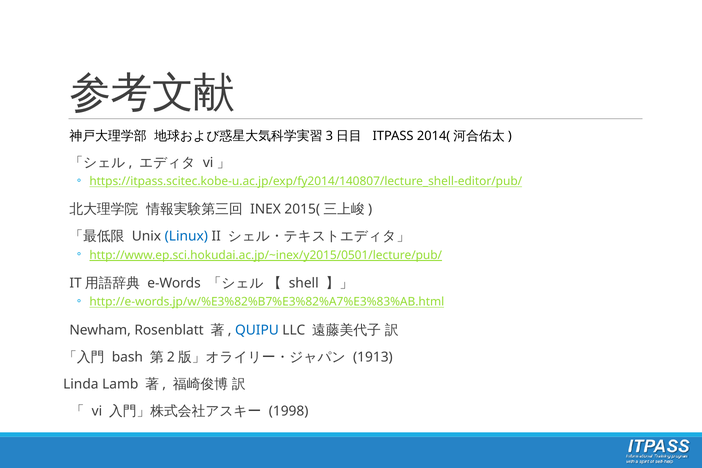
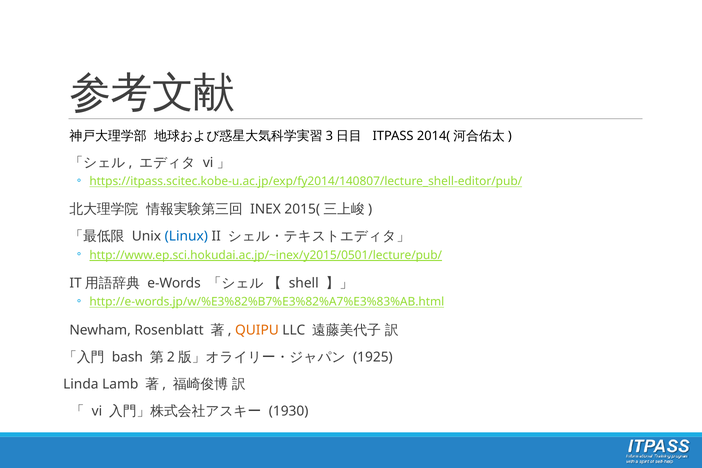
QUIPU colour: blue -> orange (257, 330)
1913: 1913 -> 1925 (373, 357)
1998: 1998 -> 1930 (289, 411)
